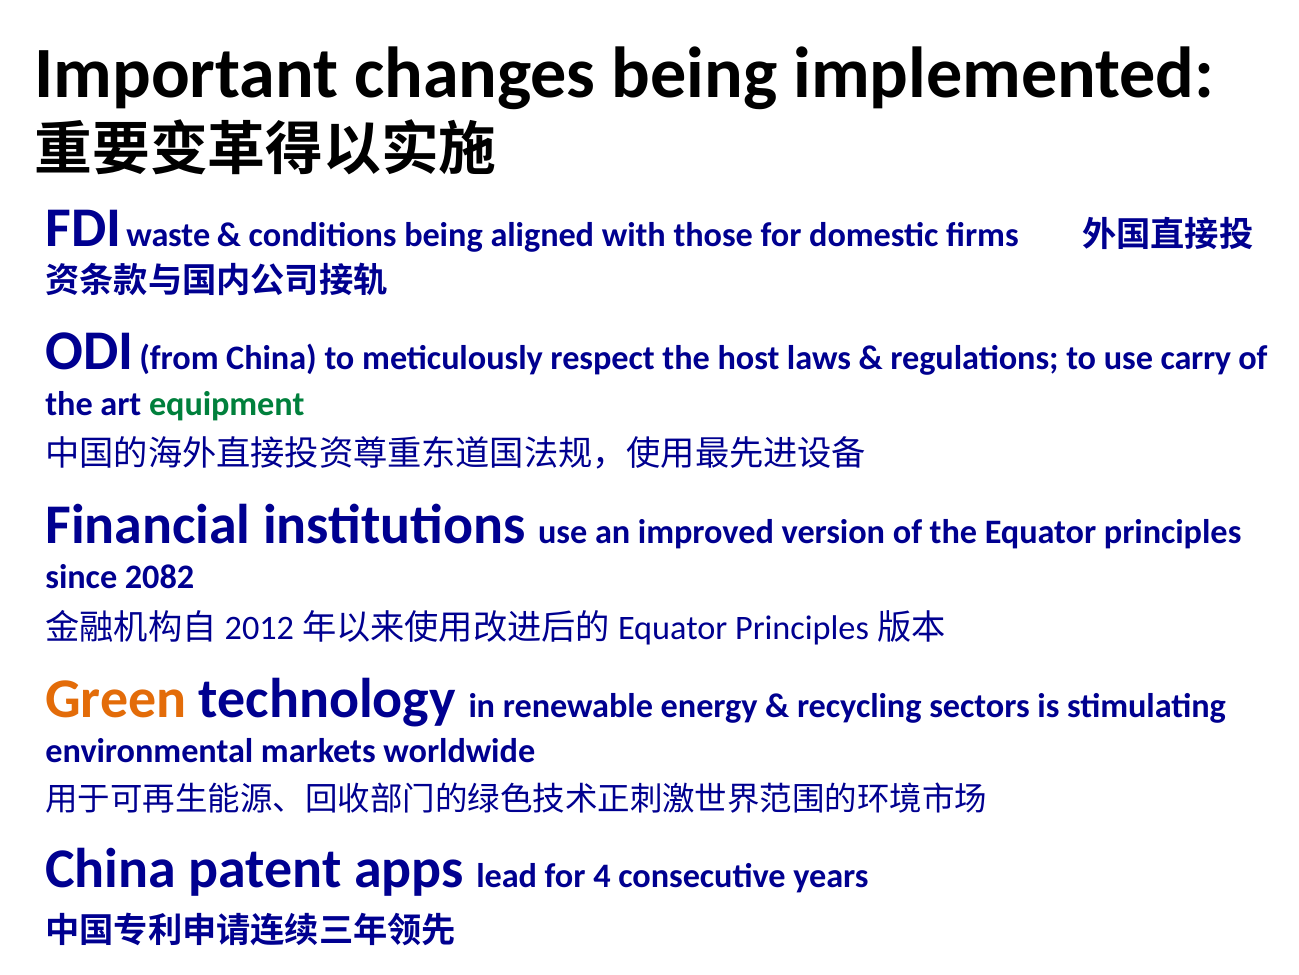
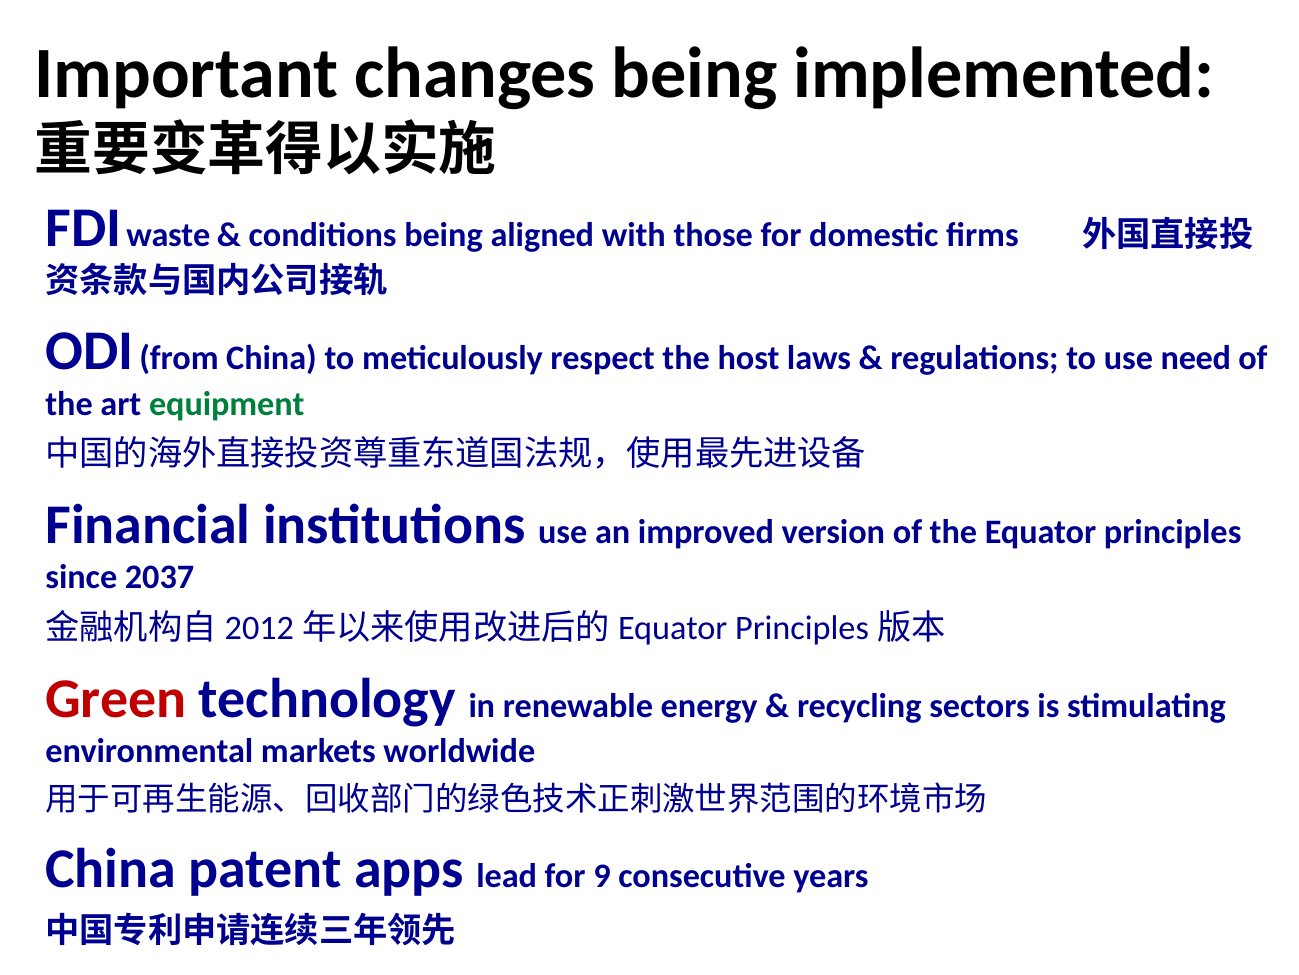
carry: carry -> need (1196, 358)
2082: 2082 -> 2037 (160, 577)
Green colour: orange -> red (116, 698)
4: 4 -> 9 (602, 876)
